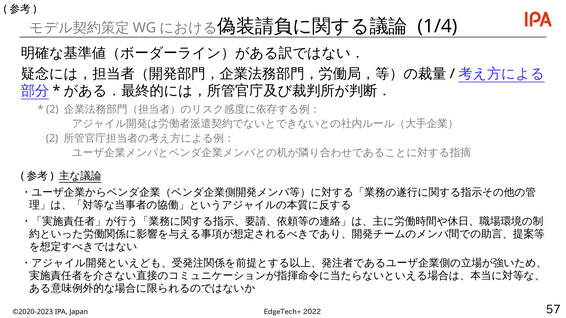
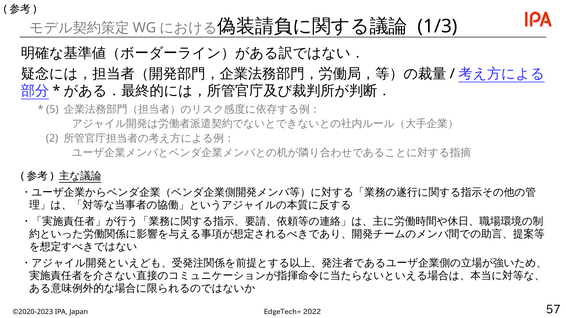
1/4: 1/4 -> 1/3 (438, 26)
2: 2 -> 5 (52, 109)
